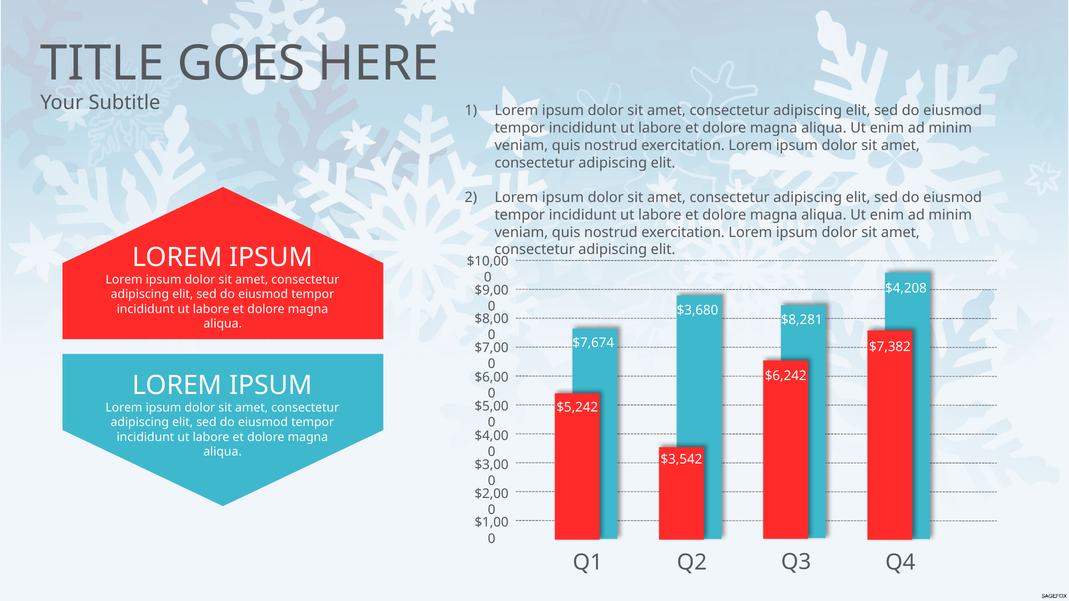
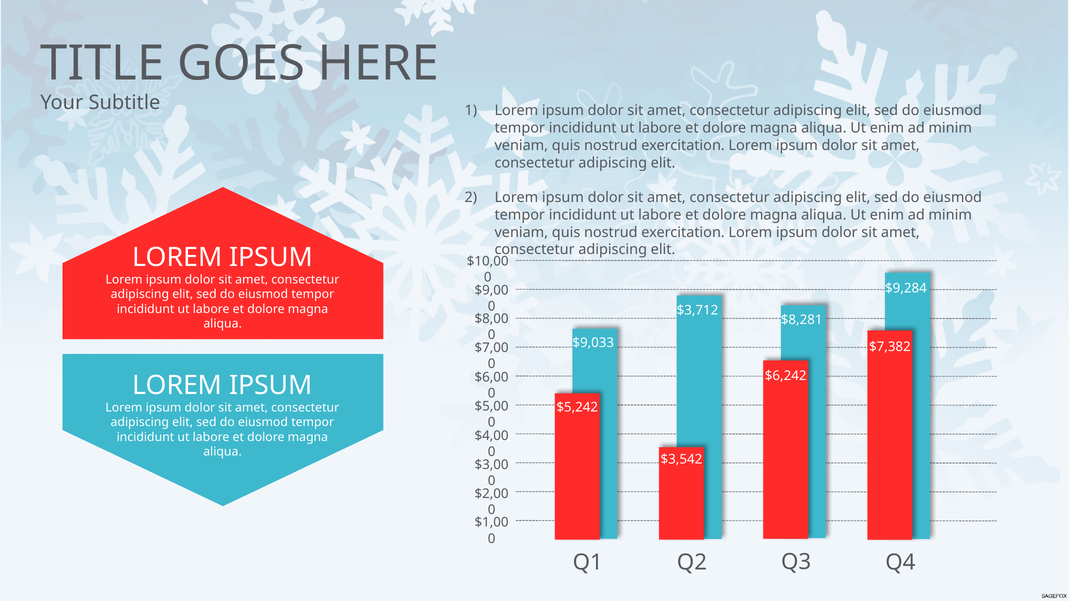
$4,208: $4,208 -> $9,284 (906, 288)
$3,680: $3,680 -> $3,712 (698, 311)
$7,674: $7,674 -> $9,033 (593, 343)
